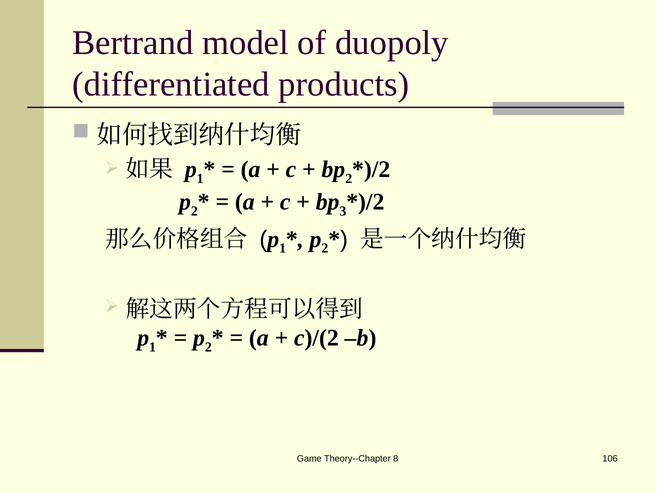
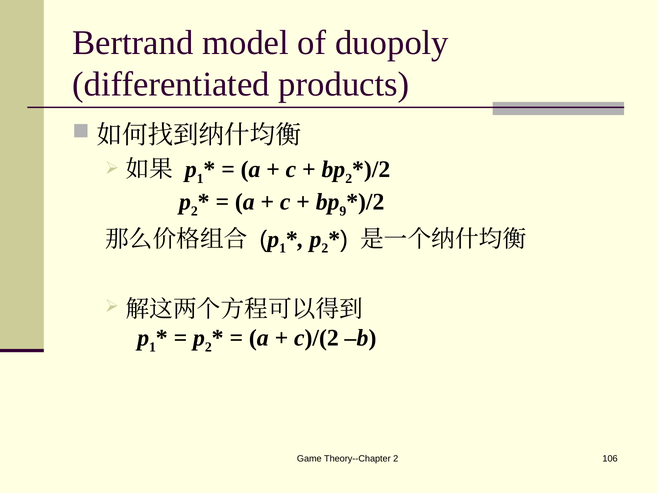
3: 3 -> 9 (343, 211)
Theory--Chapter 8: 8 -> 2 (396, 458)
